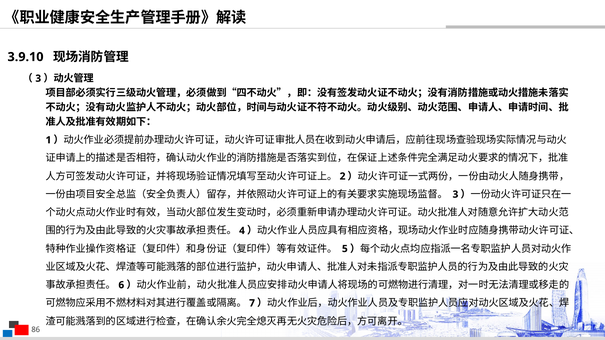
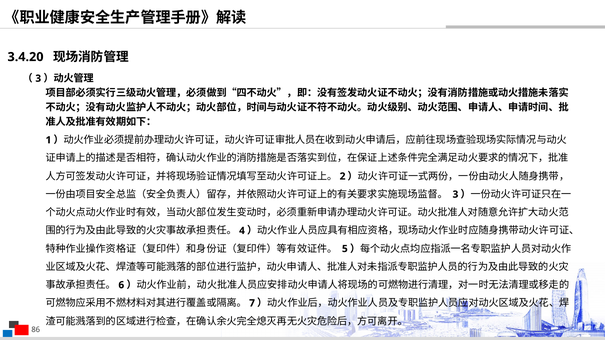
3.9.10: 3.9.10 -> 3.4.20 (26, 57)
